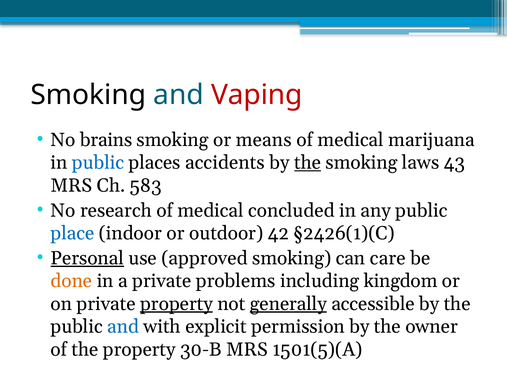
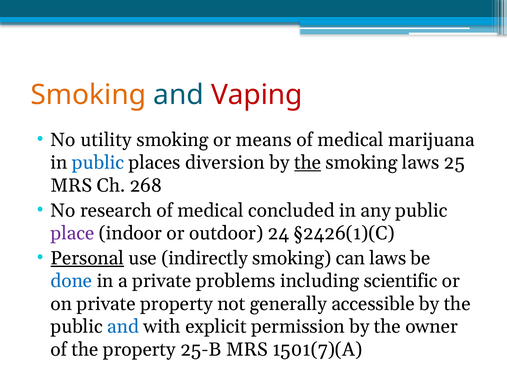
Smoking colour: black -> orange (88, 95)
brains: brains -> utility (106, 140)
accidents: accidents -> diversion (225, 163)
43: 43 -> 25 (454, 163)
583: 583 -> 268 (146, 186)
place colour: blue -> purple (72, 233)
42: 42 -> 24 (278, 233)
approved: approved -> indirectly (205, 258)
can care: care -> laws (388, 258)
done colour: orange -> blue (71, 281)
kingdom: kingdom -> scientific (401, 281)
property underline: present -> none (176, 304)
generally underline: present -> none (288, 304)
30-B: 30-B -> 25-B (201, 350)
1501(5)(A: 1501(5)(A -> 1501(7)(A (317, 350)
